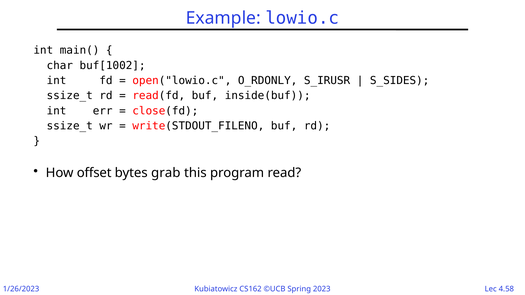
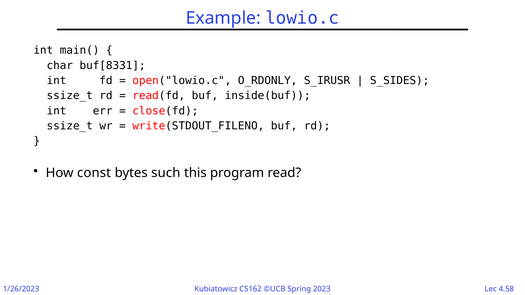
buf[1002: buf[1002 -> buf[8331 (113, 66)
offset: offset -> const (94, 173)
grab: grab -> such (166, 173)
